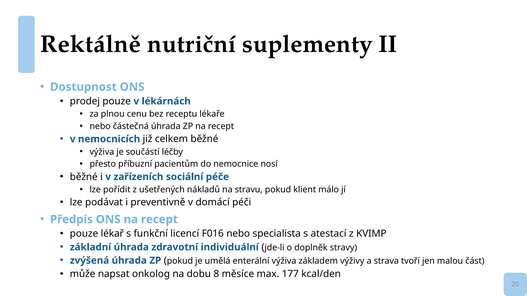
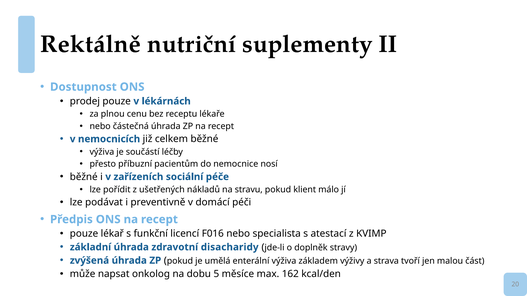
individuální: individuální -> disacharidy (230, 247)
8: 8 -> 5 (216, 274)
177: 177 -> 162 (290, 274)
